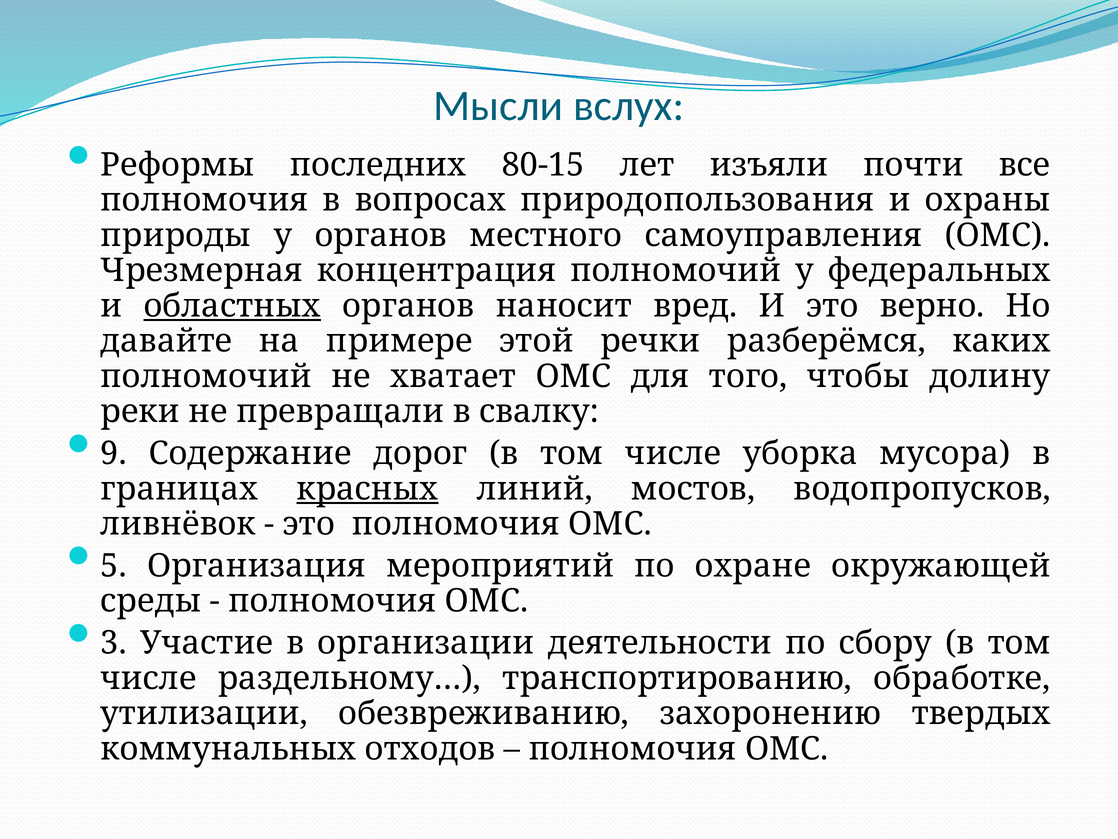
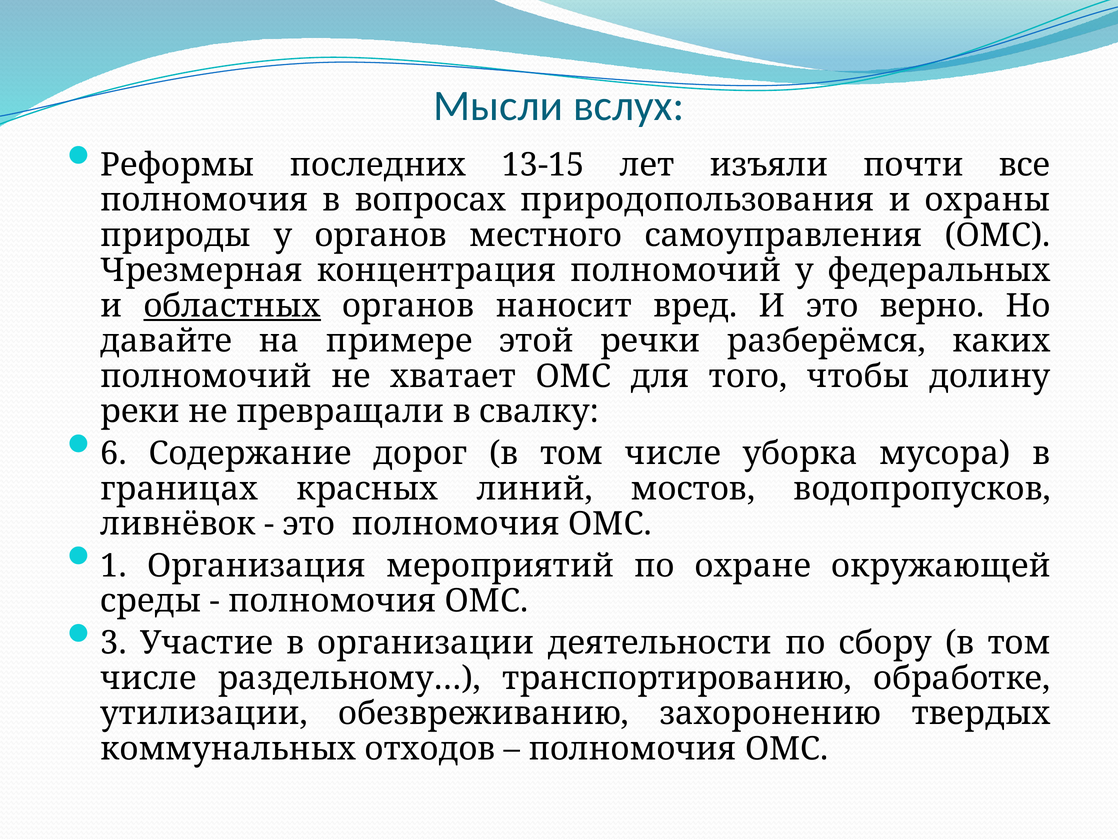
80-15: 80-15 -> 13-15 (543, 165)
9: 9 -> 6 (114, 453)
красных underline: present -> none (367, 488)
5: 5 -> 1 (114, 566)
